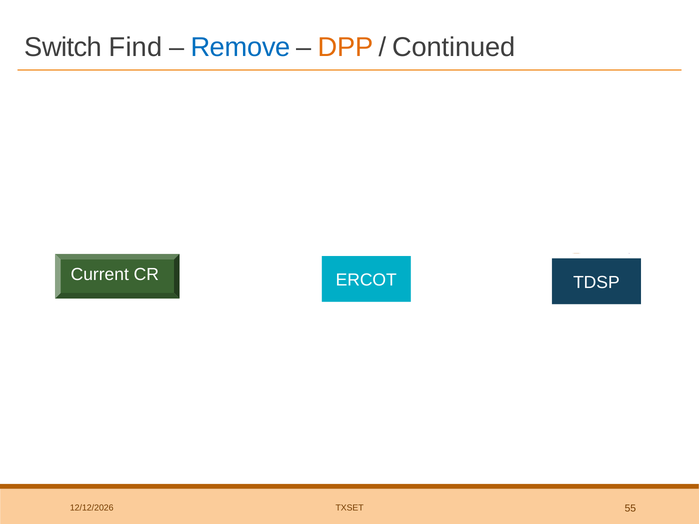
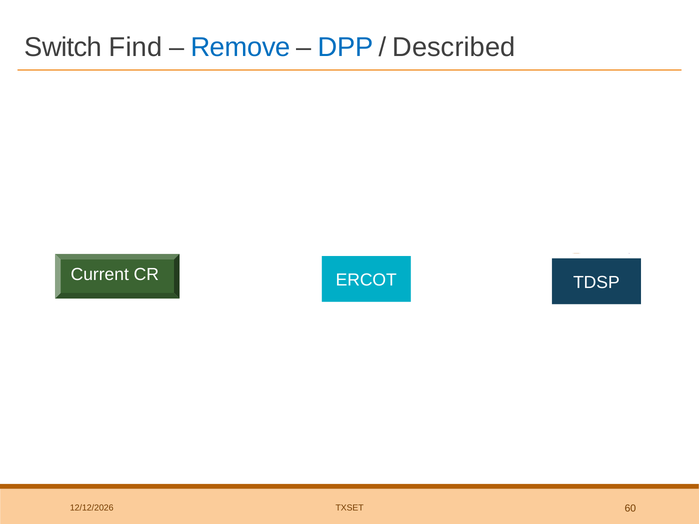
DPP colour: orange -> blue (345, 47)
Continued: Continued -> Described (454, 47)
55: 55 -> 60 (630, 508)
